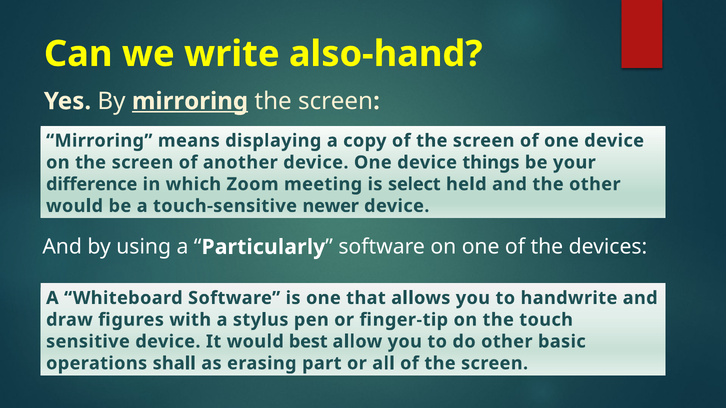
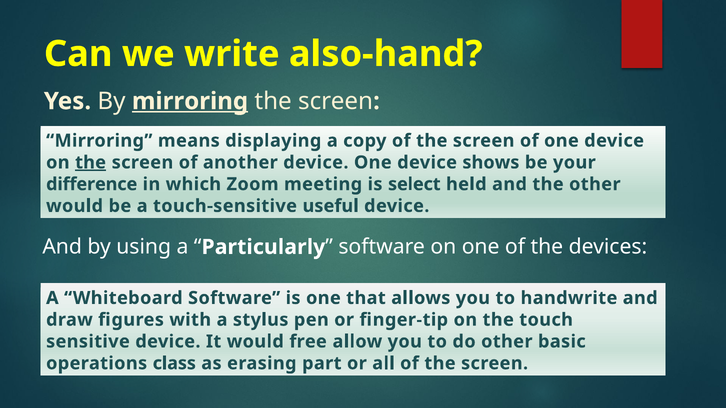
the underline: none -> present (91, 163)
things: things -> shows (491, 163)
newer: newer -> useful (331, 206)
best: best -> free (308, 342)
shall: shall -> class (174, 364)
